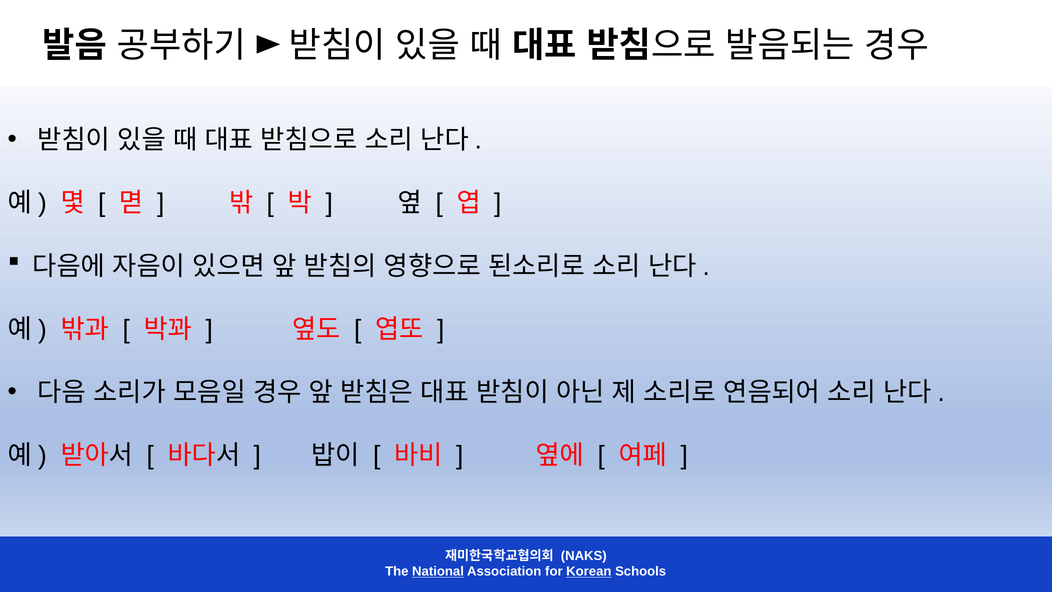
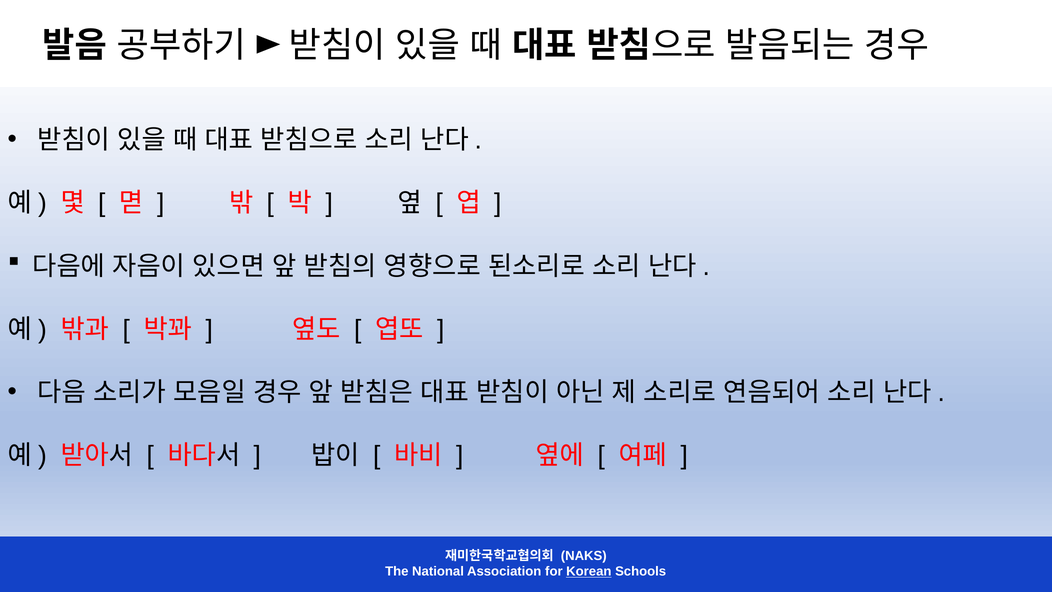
National underline: present -> none (438, 571)
